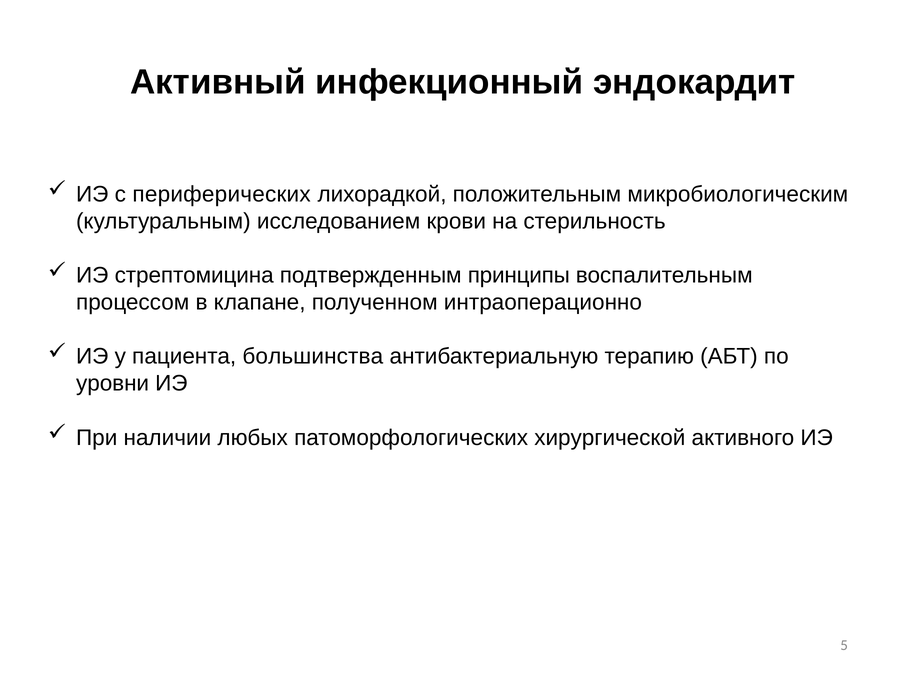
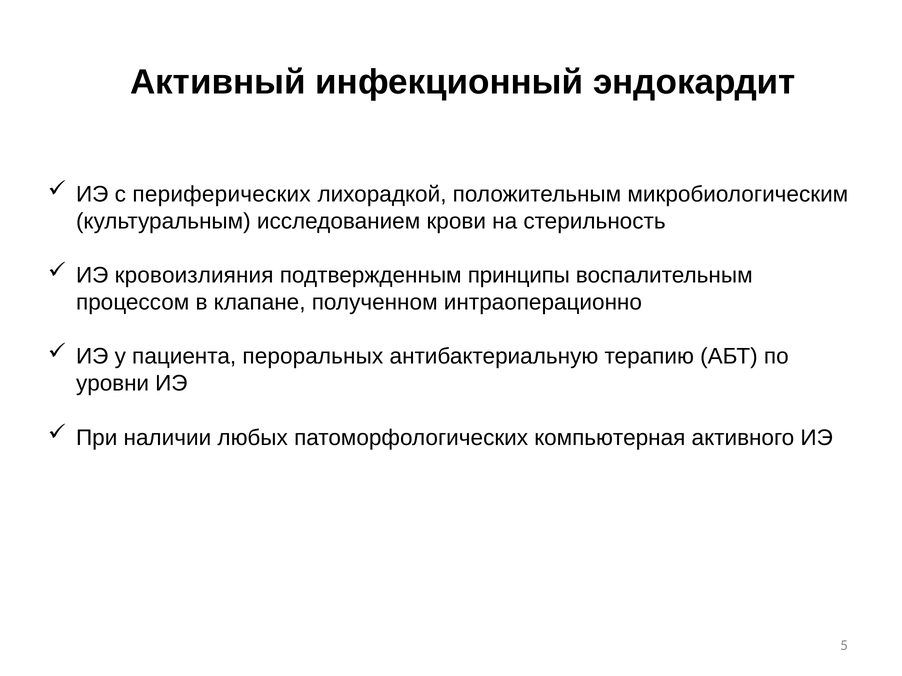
стрептомицина: стрептомицина -> кровоизлияния (194, 276)
большинства: большинства -> пероральных (313, 357)
хирургической: хирургической -> компьютерная (610, 438)
